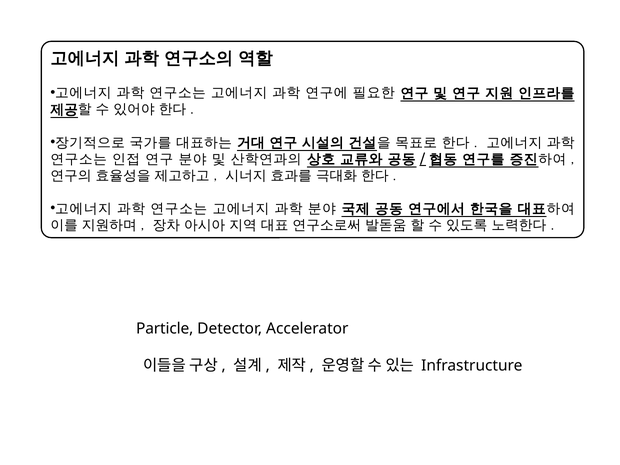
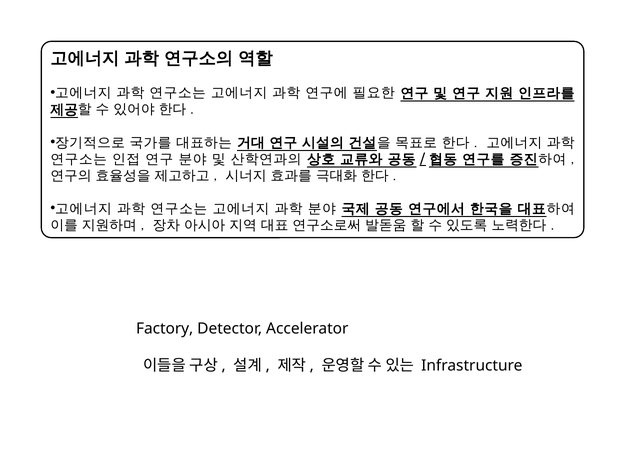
Particle: Particle -> Factory (165, 329)
